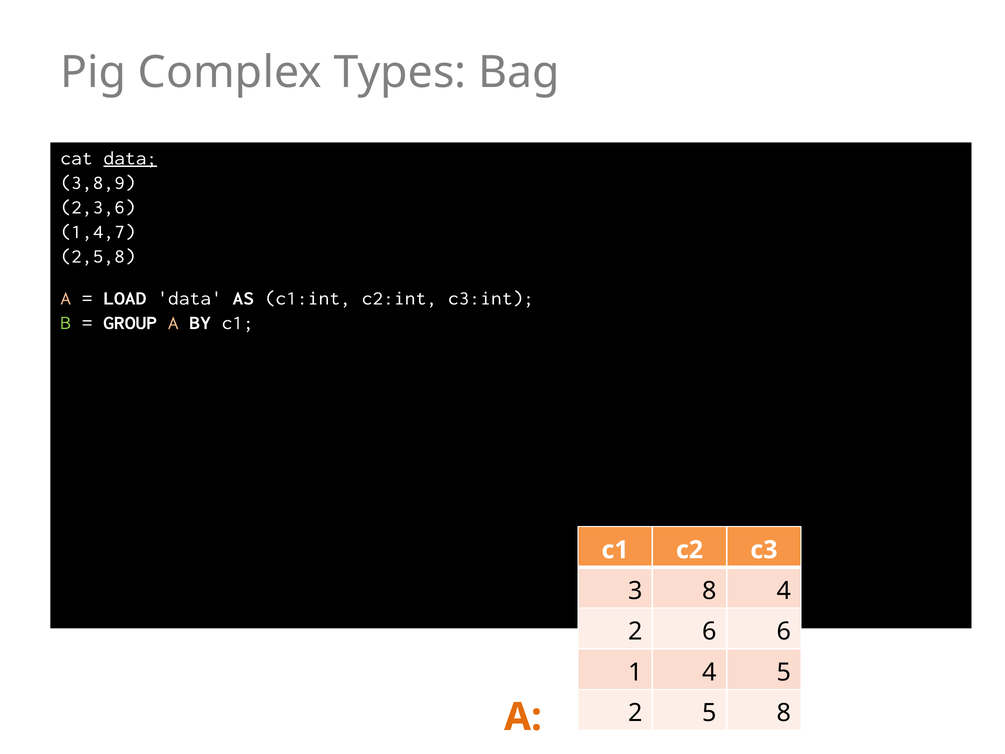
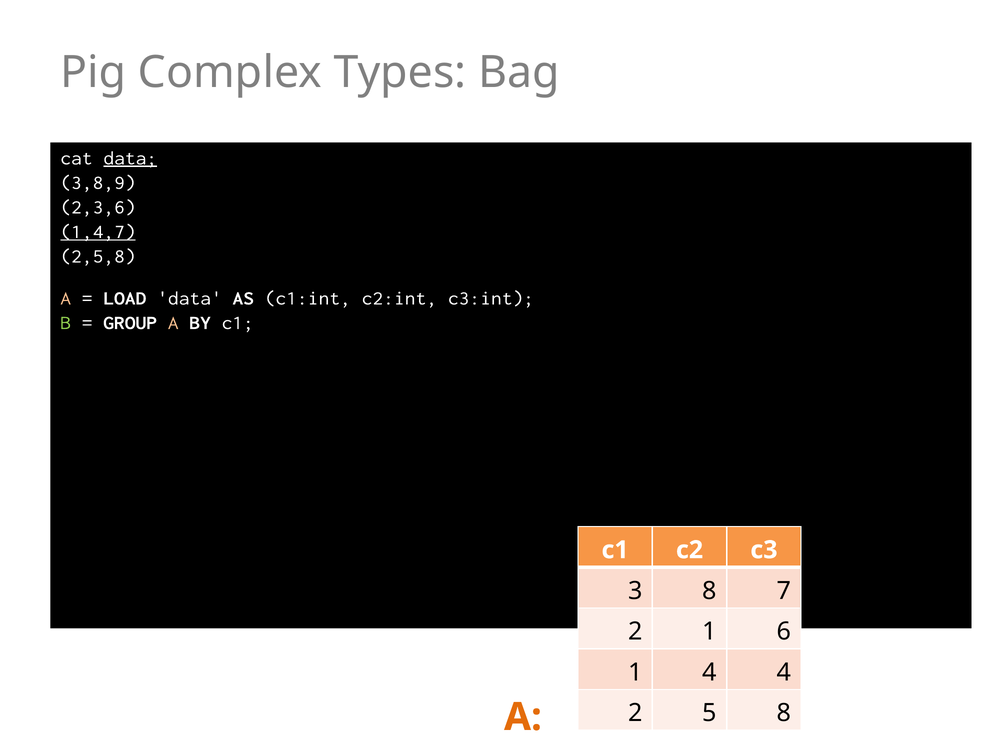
1,4,7 underline: none -> present (98, 231)
8 4: 4 -> 7 (784, 591)
2 6: 6 -> 1 (710, 631)
4 5: 5 -> 4 (784, 672)
